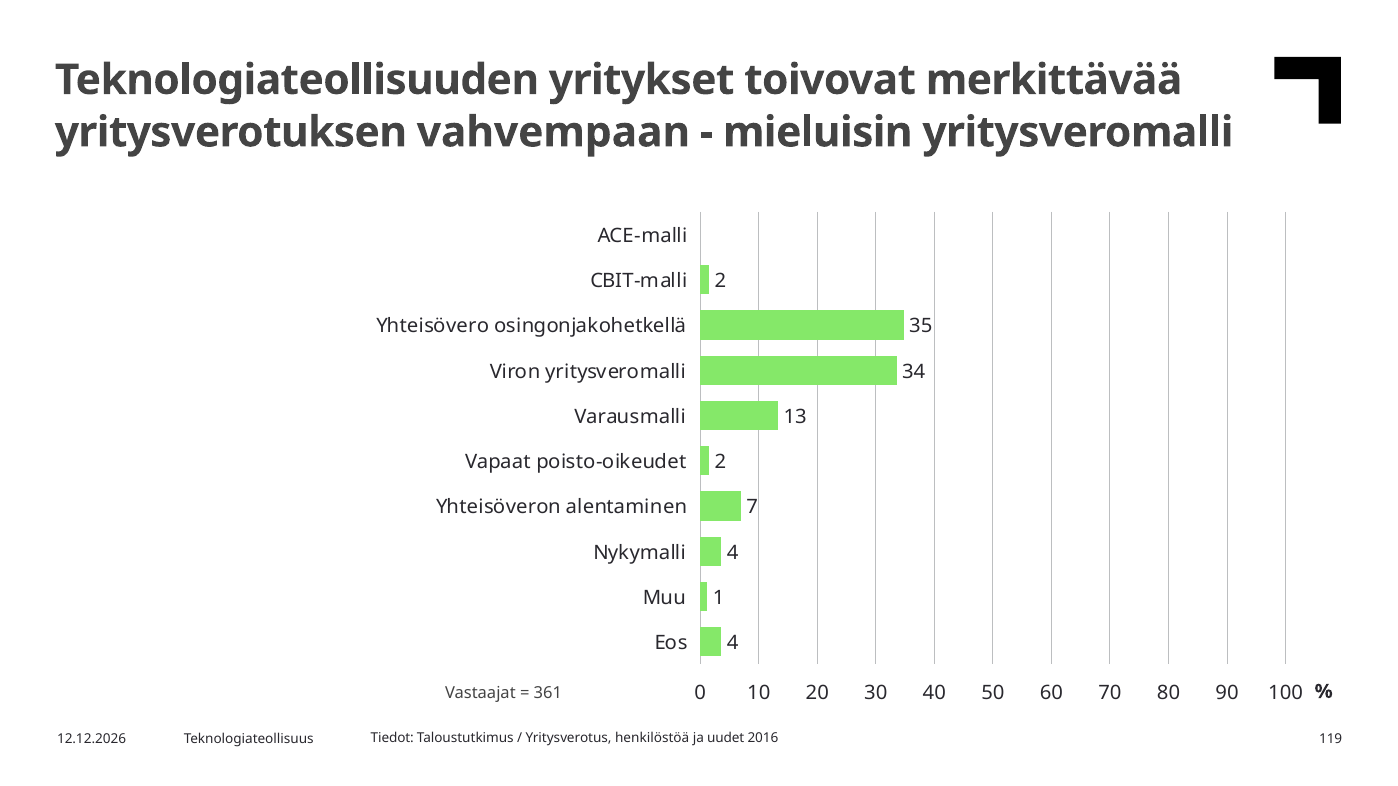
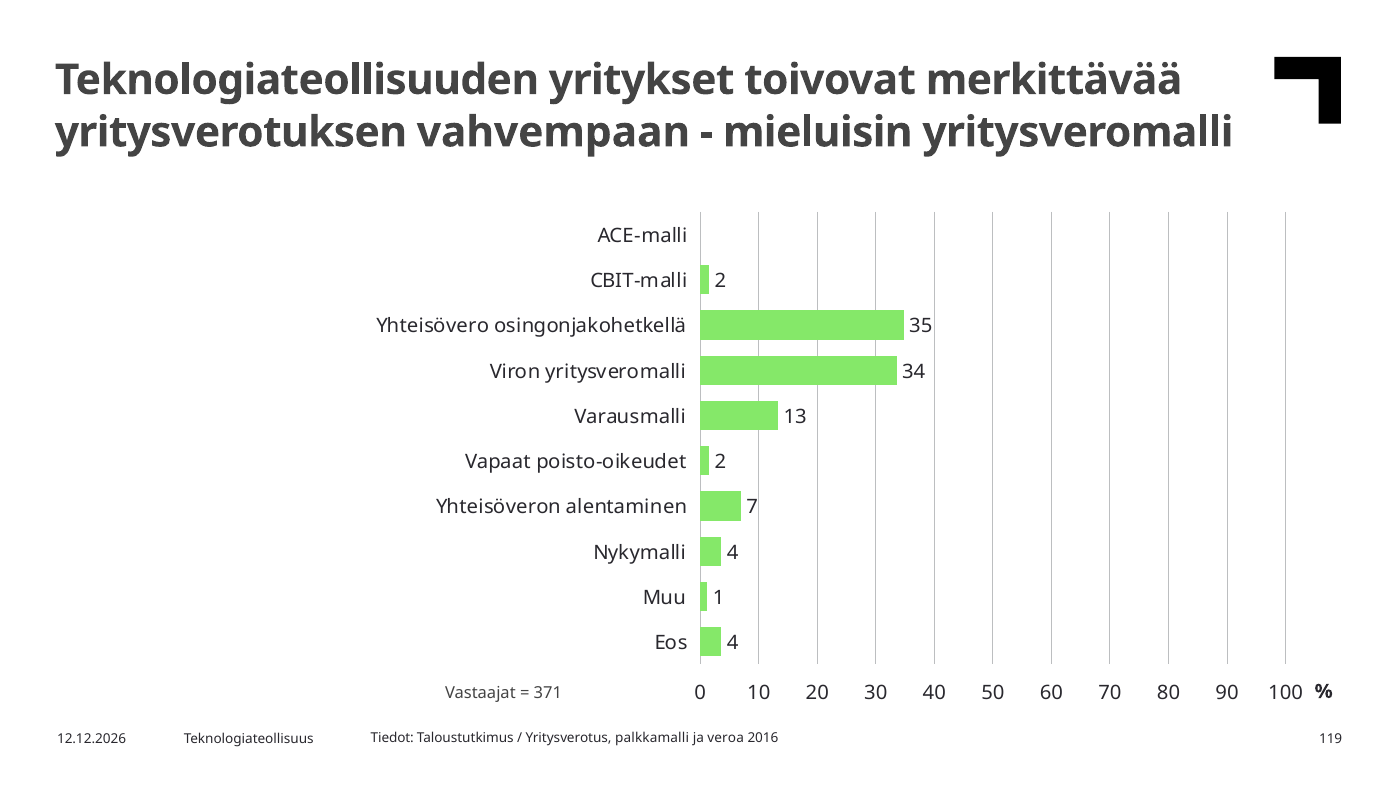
361: 361 -> 371 (548, 694)
henkilöstöä: henkilöstöä -> palkkamalli (652, 739)
uudet: uudet -> veroa (726, 739)
